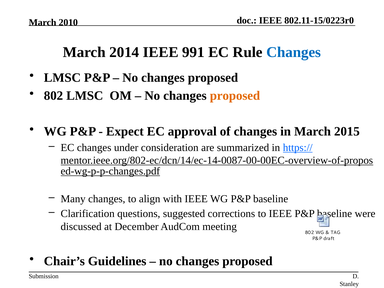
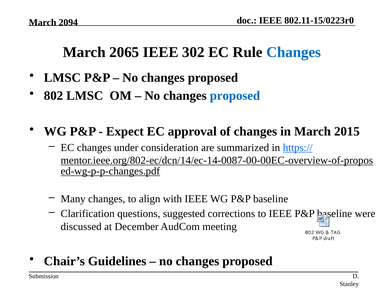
2010: 2010 -> 2094 (68, 23)
2014: 2014 -> 2065 (124, 52)
991: 991 -> 302 (193, 52)
proposed colour: orange -> blue (235, 96)
